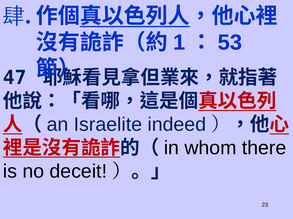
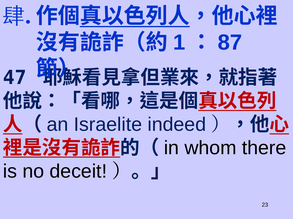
53: 53 -> 87 (230, 43)
